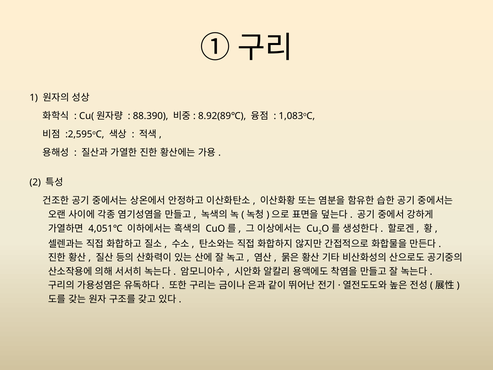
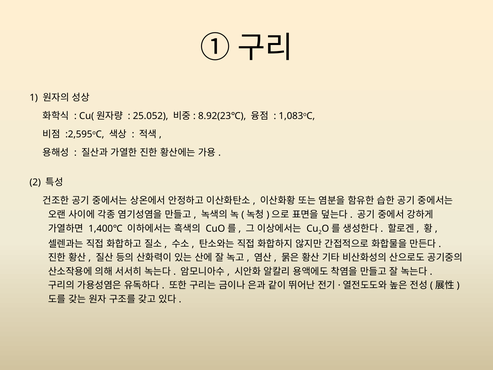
88.390: 88.390 -> 25.052 (151, 116)
8.92(89℃: 8.92(89℃ -> 8.92(23℃ (222, 116)
4,051℃: 4,051℃ -> 1,400℃ (105, 228)
